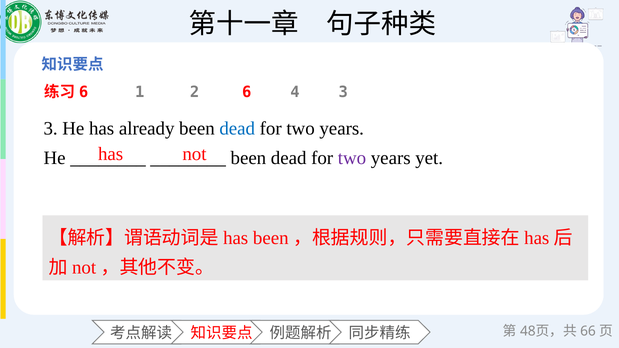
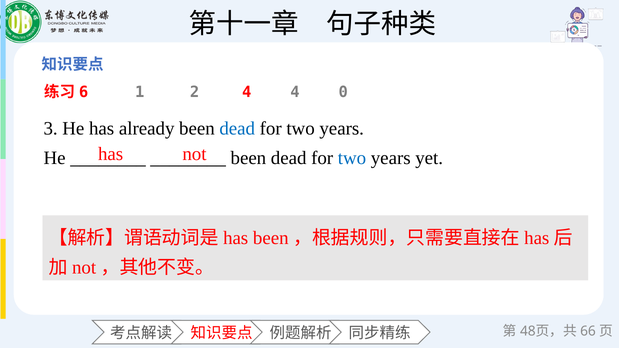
2 6: 6 -> 4 (247, 92)
4 3: 3 -> 0 (343, 92)
two colour: purple -> blue (352, 158)
